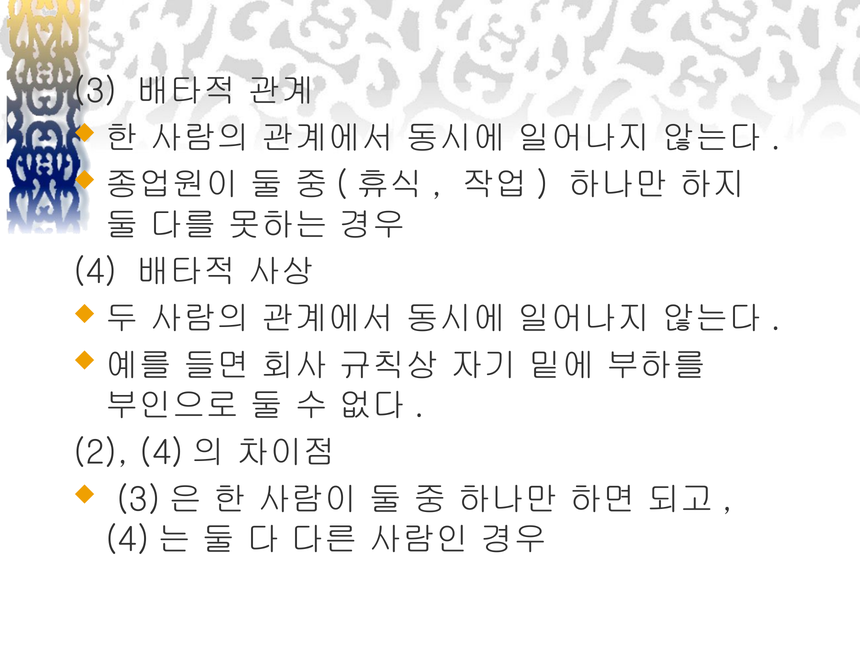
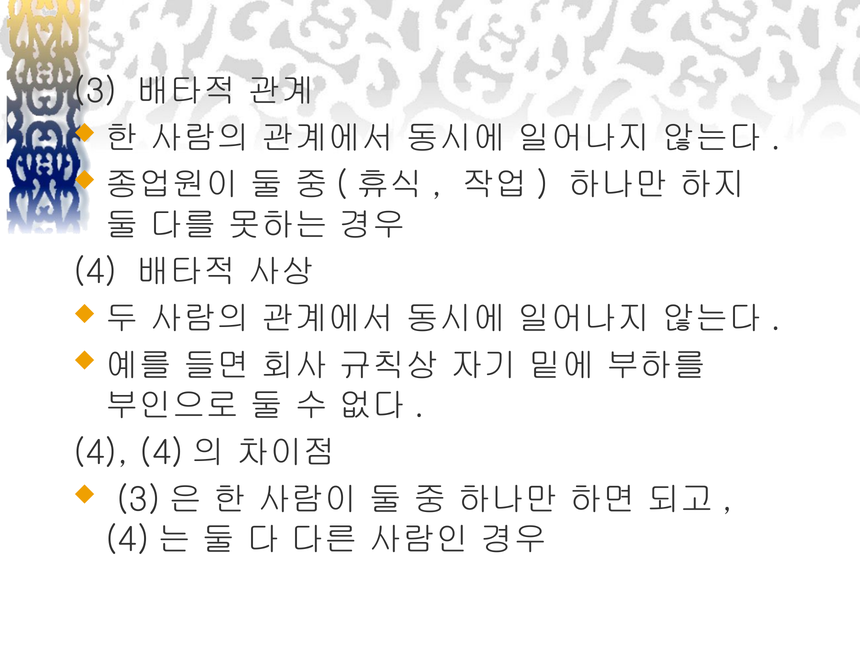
2: 2 -> 4 (101, 453)
